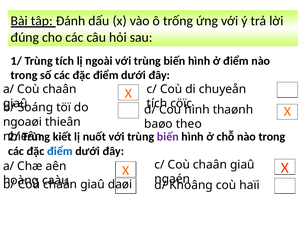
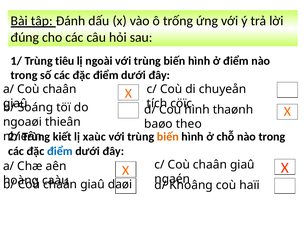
Trùng tích: tích -> tiêu (65, 61)
nuốt: nuốt -> xaùc (94, 137)
biến colour: purple -> orange (168, 137)
